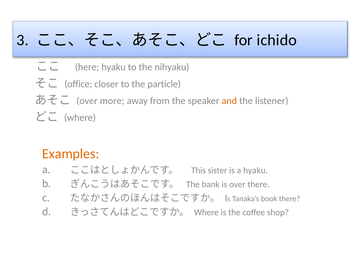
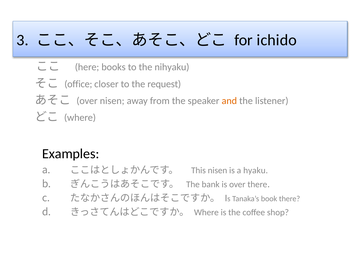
here hyaku: hyaku -> books (114, 67)
particle: particle -> request (164, 84)
over more: more -> nisen (112, 101)
Examples colour: orange -> black (71, 154)
This sister: sister -> nisen (217, 170)
